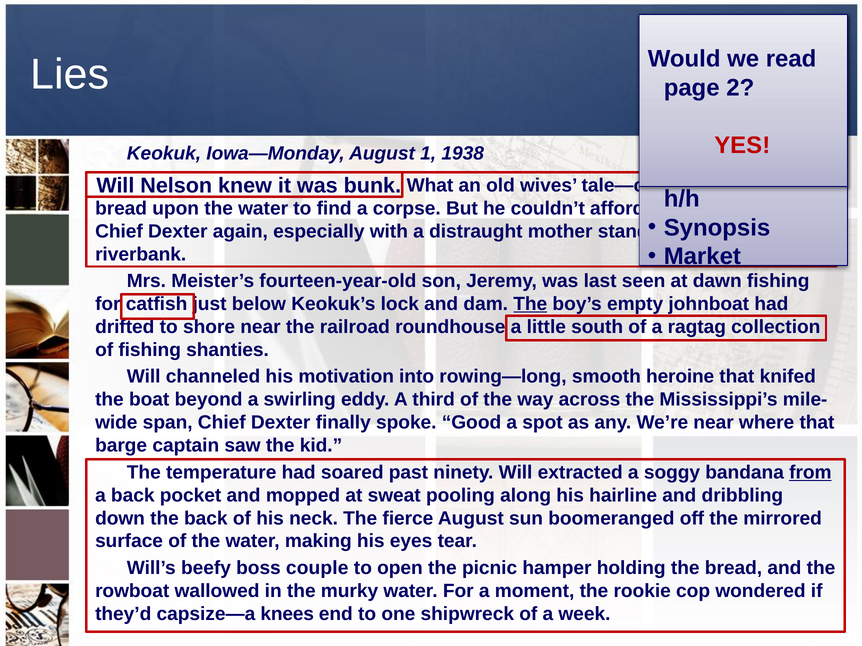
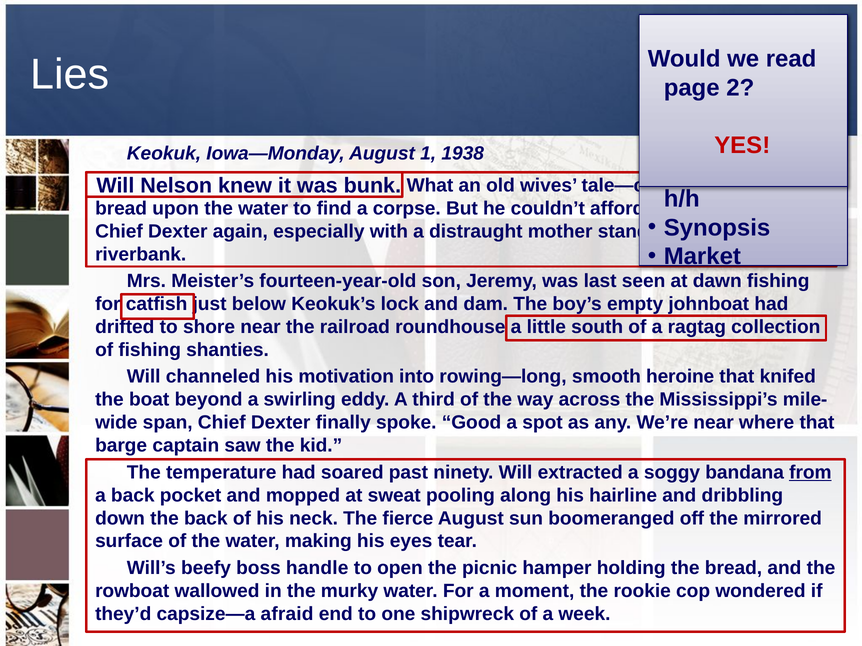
The underline: present -> none (530, 304)
couple: couple -> handle (317, 568)
knees: knees -> afraid (287, 614)
